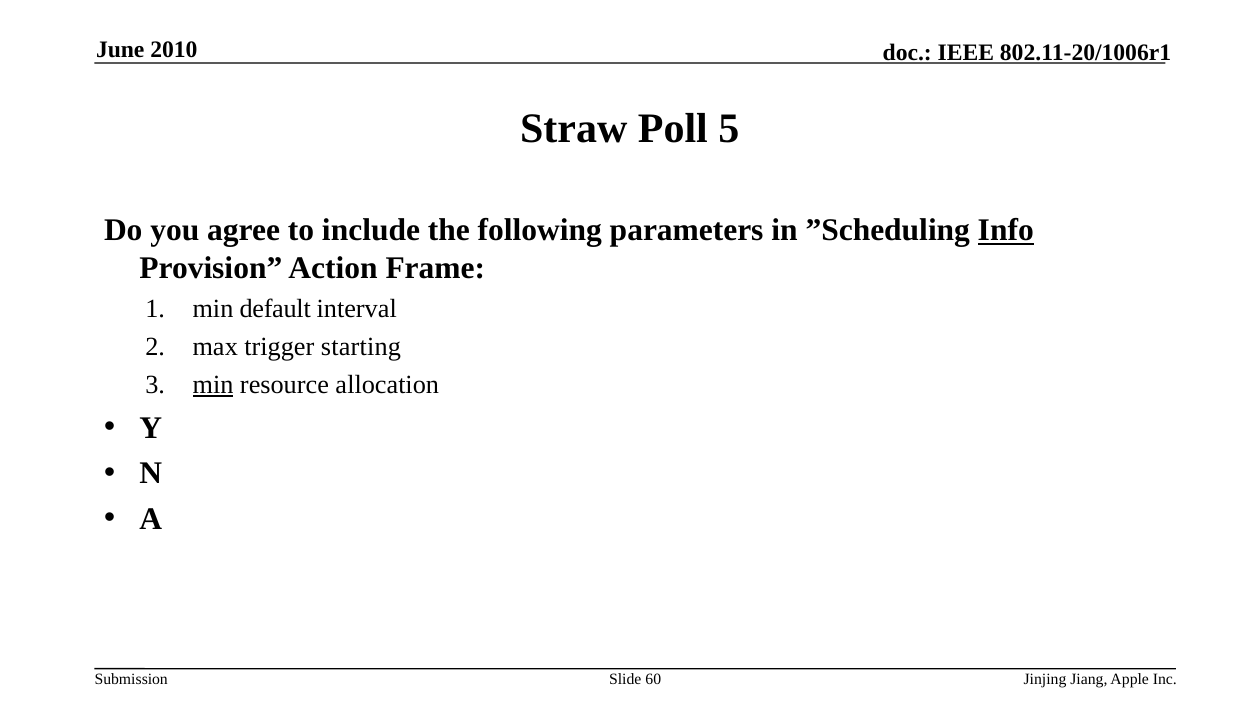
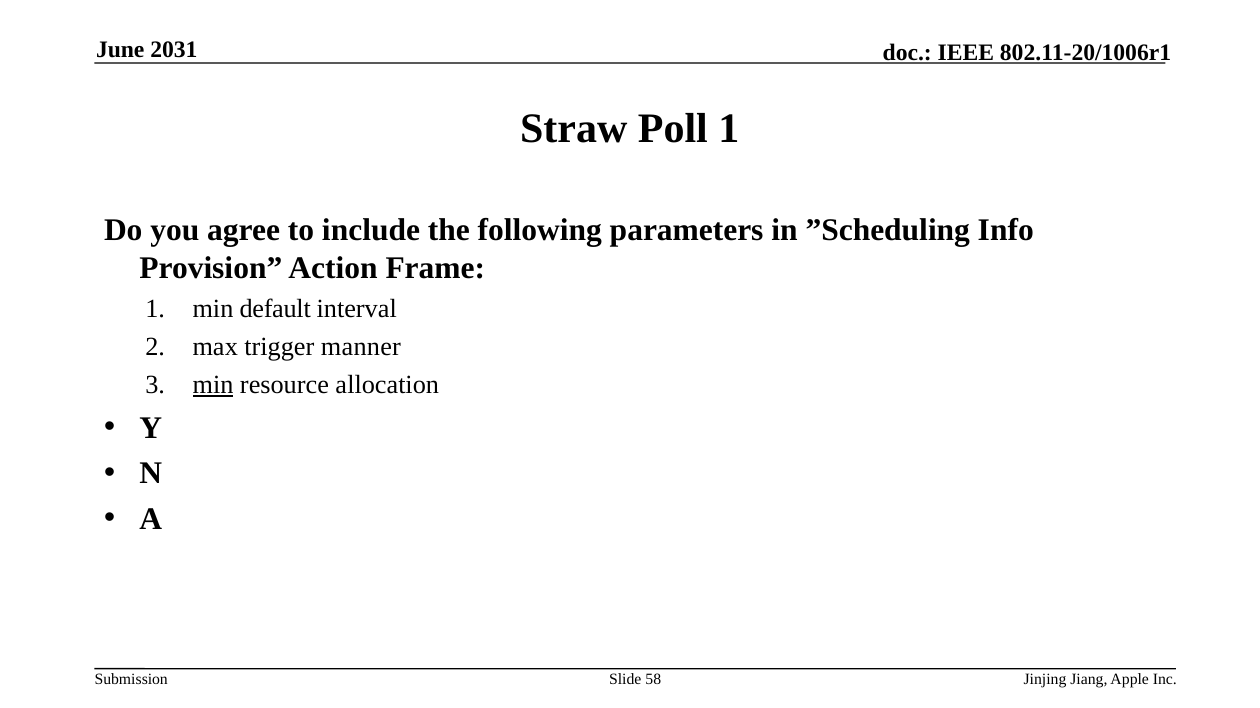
2010: 2010 -> 2031 (174, 50)
Poll 5: 5 -> 1 (729, 129)
Info underline: present -> none (1006, 231)
starting: starting -> manner (361, 347)
60: 60 -> 58 (653, 680)
